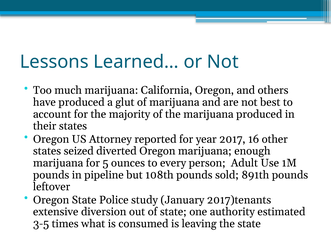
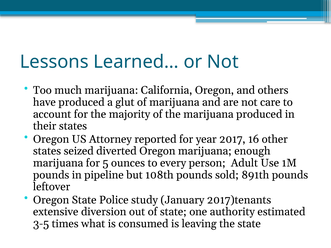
best: best -> care (270, 102)
